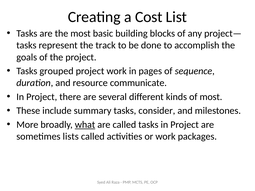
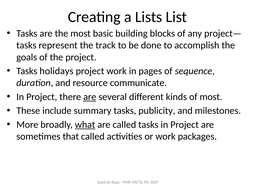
Cost: Cost -> Lists (149, 17)
grouped: grouped -> holidays (56, 71)
are underline: none -> present (90, 97)
consider: consider -> publicity (157, 111)
lists: lists -> that (71, 137)
